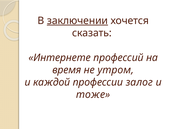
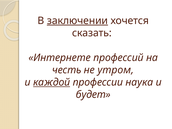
время: время -> честь (67, 70)
каждой underline: none -> present (52, 82)
залог: залог -> наука (139, 82)
тоже: тоже -> будет (93, 95)
